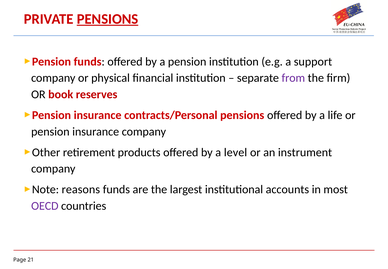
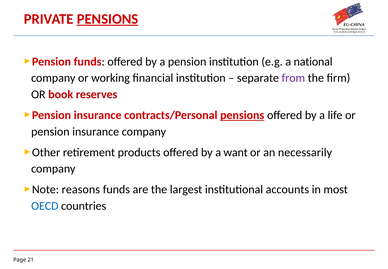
support: support -> national (313, 62)
physical: physical -> working (111, 78)
pensions underline: none -> present (242, 115)
level: level -> want (236, 152)
instrument: instrument -> necessarily (305, 152)
OECD colour: purple -> blue (45, 206)
